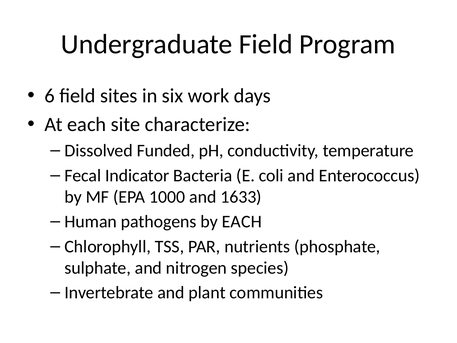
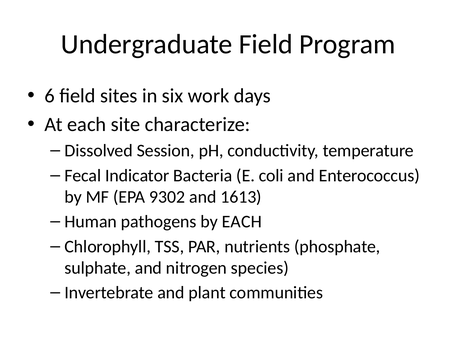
Funded: Funded -> Session (166, 151)
1000: 1000 -> 9302 (167, 197)
1633: 1633 -> 1613 (241, 197)
